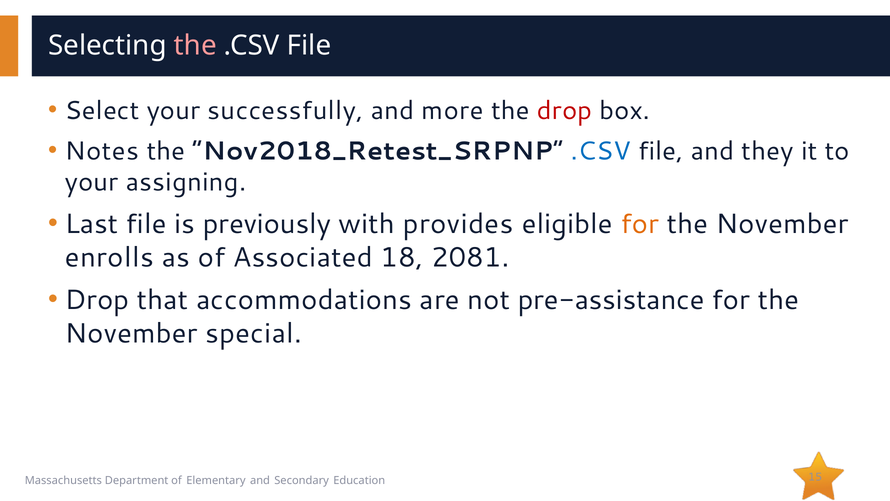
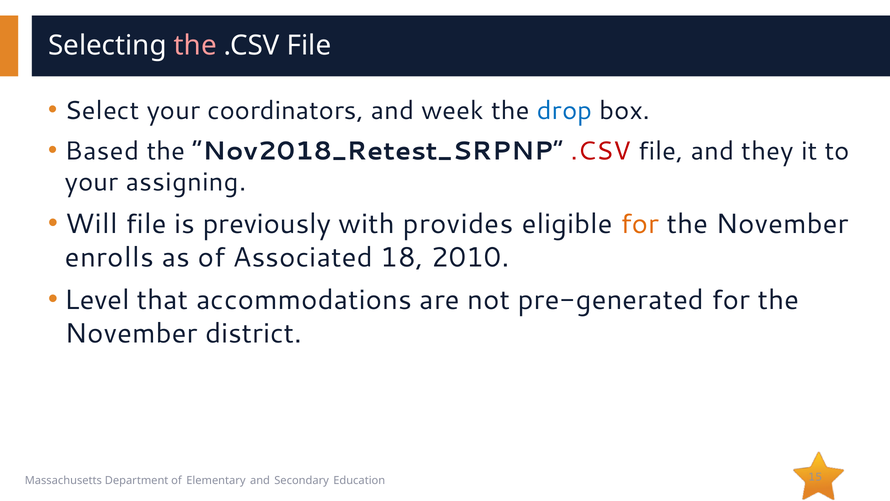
successfully: successfully -> coordinators (286, 111)
more: more -> week (453, 111)
drop colour: red -> blue (565, 111)
Notes: Notes -> Based (102, 151)
.CSV colour: blue -> red (601, 151)
Last: Last -> Will (91, 224)
2081: 2081 -> 2010 (470, 257)
Drop: Drop -> Level (97, 300)
pre-assistance: pre-assistance -> pre-generated (611, 300)
special: special -> district (254, 333)
